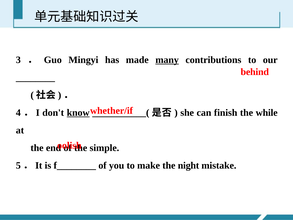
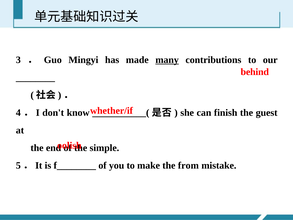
know underline: present -> none (78, 113)
while: while -> guest (267, 113)
night: night -> from (188, 165)
